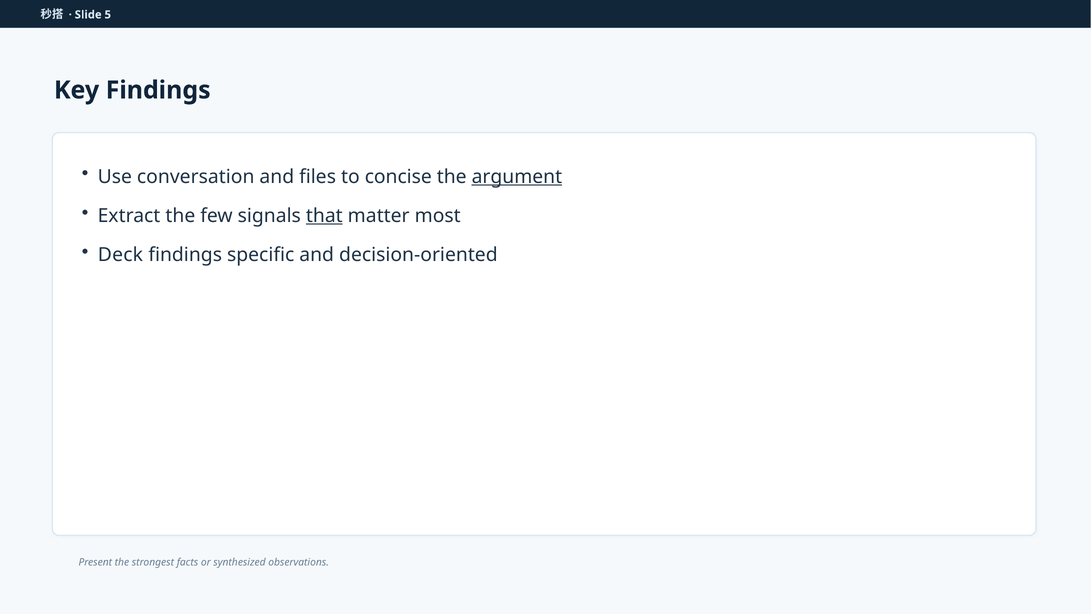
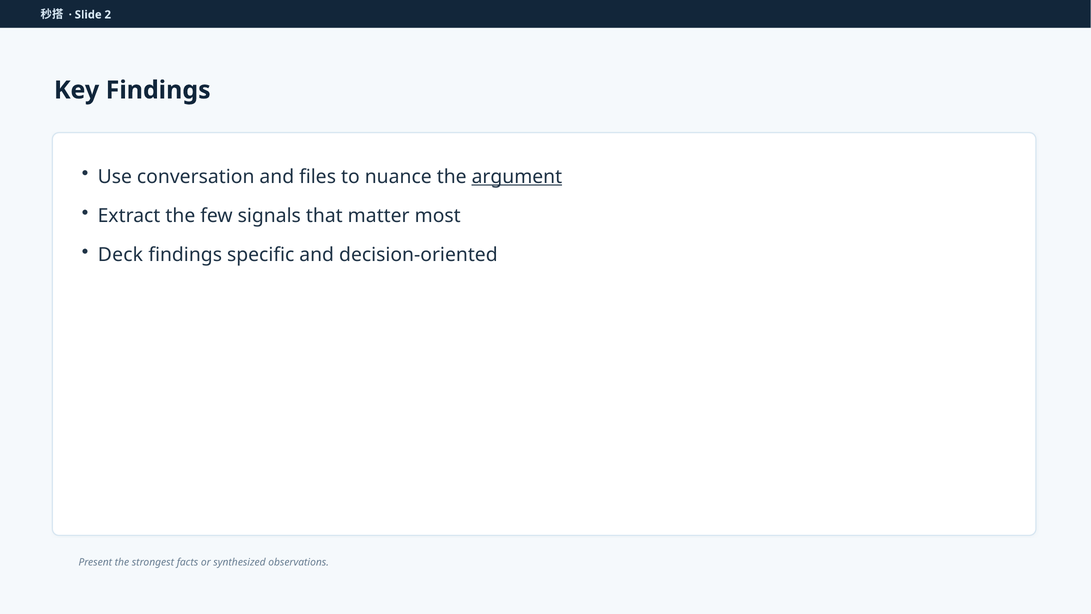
5: 5 -> 2 (108, 15)
concise: concise -> nuance (398, 177)
that underline: present -> none (324, 216)
